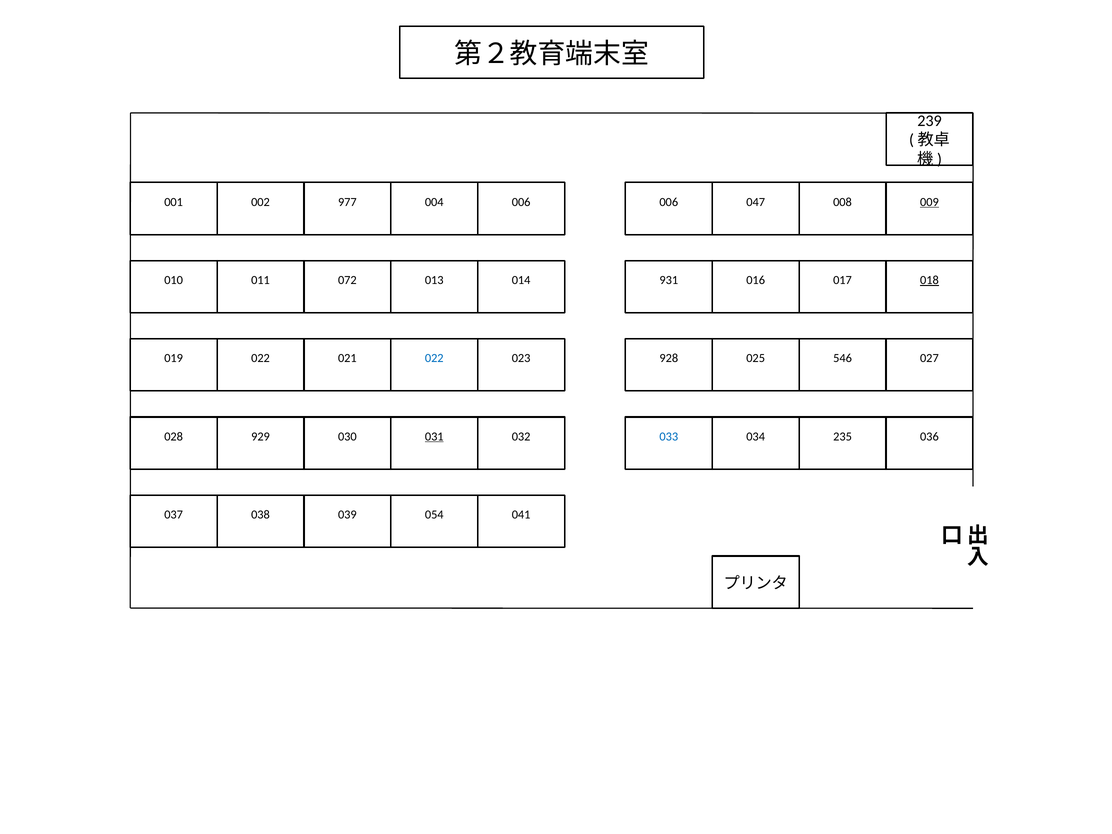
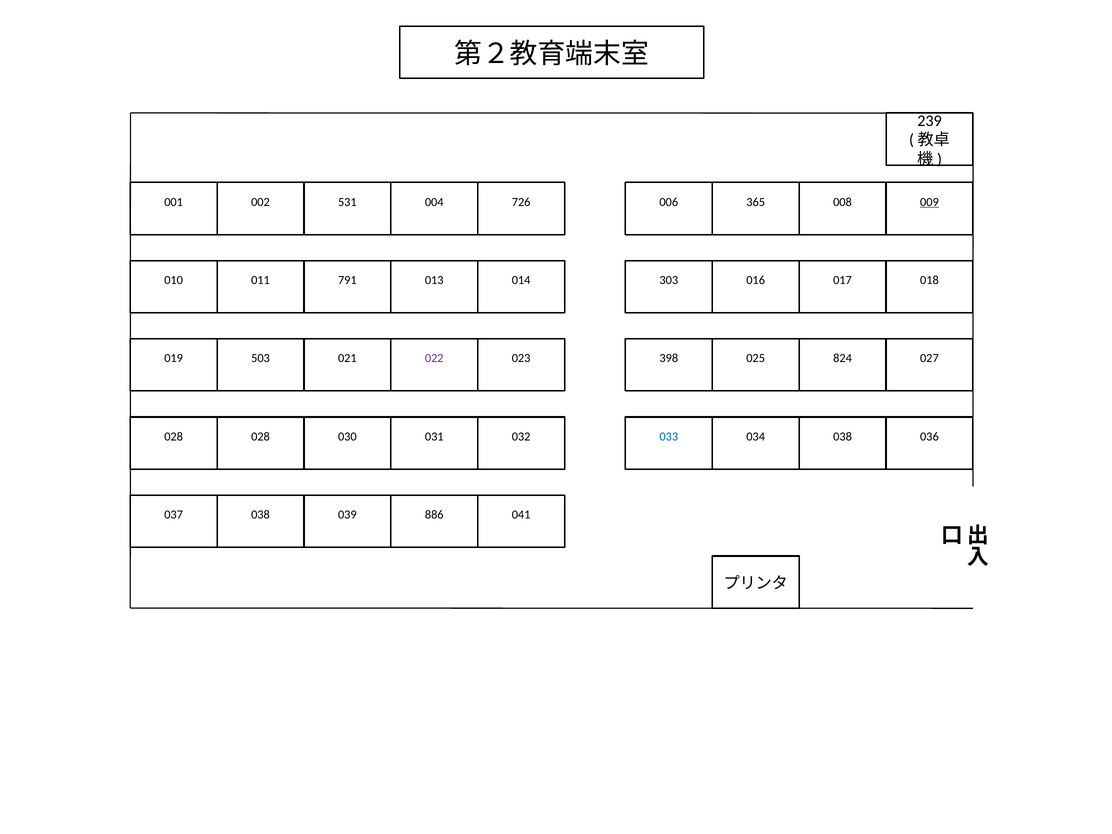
977: 977 -> 531 (347, 202)
004 006: 006 -> 726 (521, 202)
047: 047 -> 365 (756, 202)
072: 072 -> 791 (347, 280)
931: 931 -> 303 (669, 280)
018 underline: present -> none (929, 280)
019 022: 022 -> 503 (261, 358)
022 colour: blue -> purple (434, 358)
928: 928 -> 398 (669, 358)
546: 546 -> 824 (843, 358)
028 929: 929 -> 028 (261, 437)
031 underline: present -> none (434, 437)
034 235: 235 -> 038 (843, 437)
054: 054 -> 886 (434, 515)
